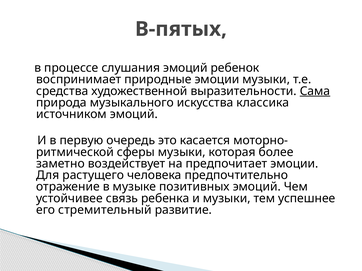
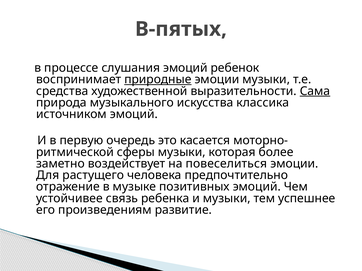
природные underline: none -> present (158, 80)
предпочитает: предпочитает -> повеселиться (226, 164)
стремительный: стремительный -> произведениям (105, 210)
